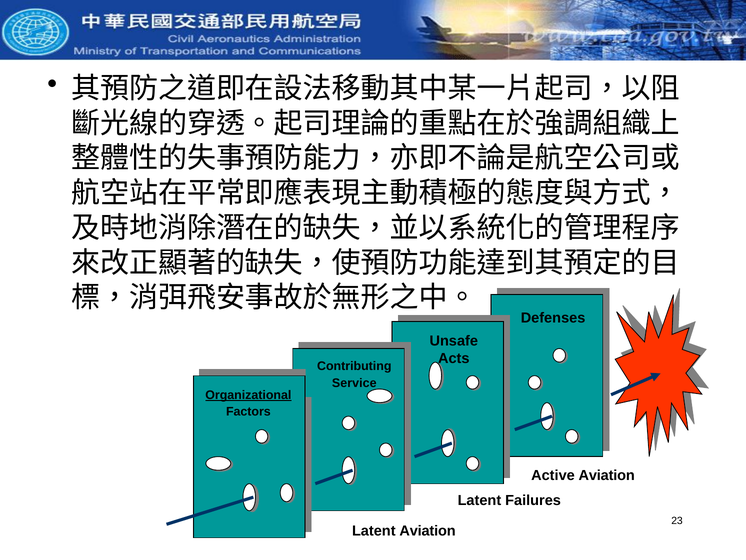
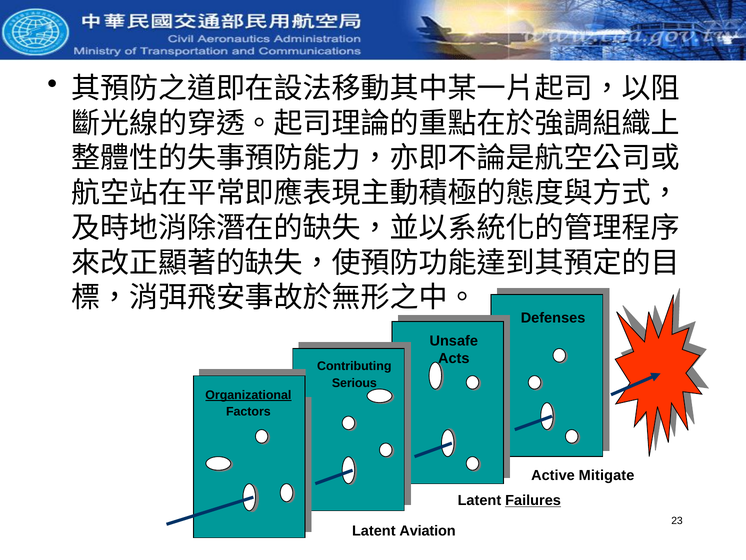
Service: Service -> Serious (354, 383)
Active Aviation: Aviation -> Mitigate (607, 475)
Failures underline: none -> present (533, 500)
